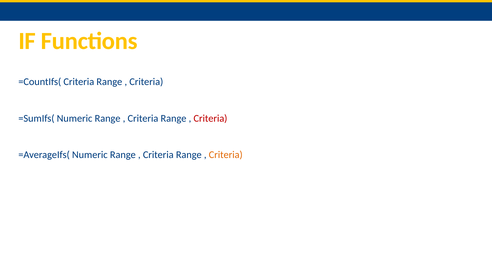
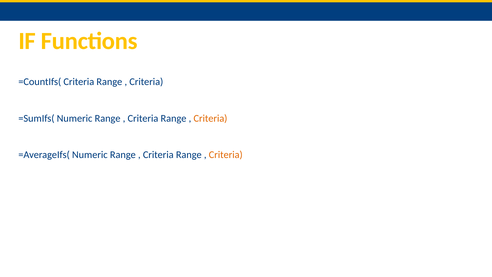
Criteria colour: red -> orange (210, 118)
